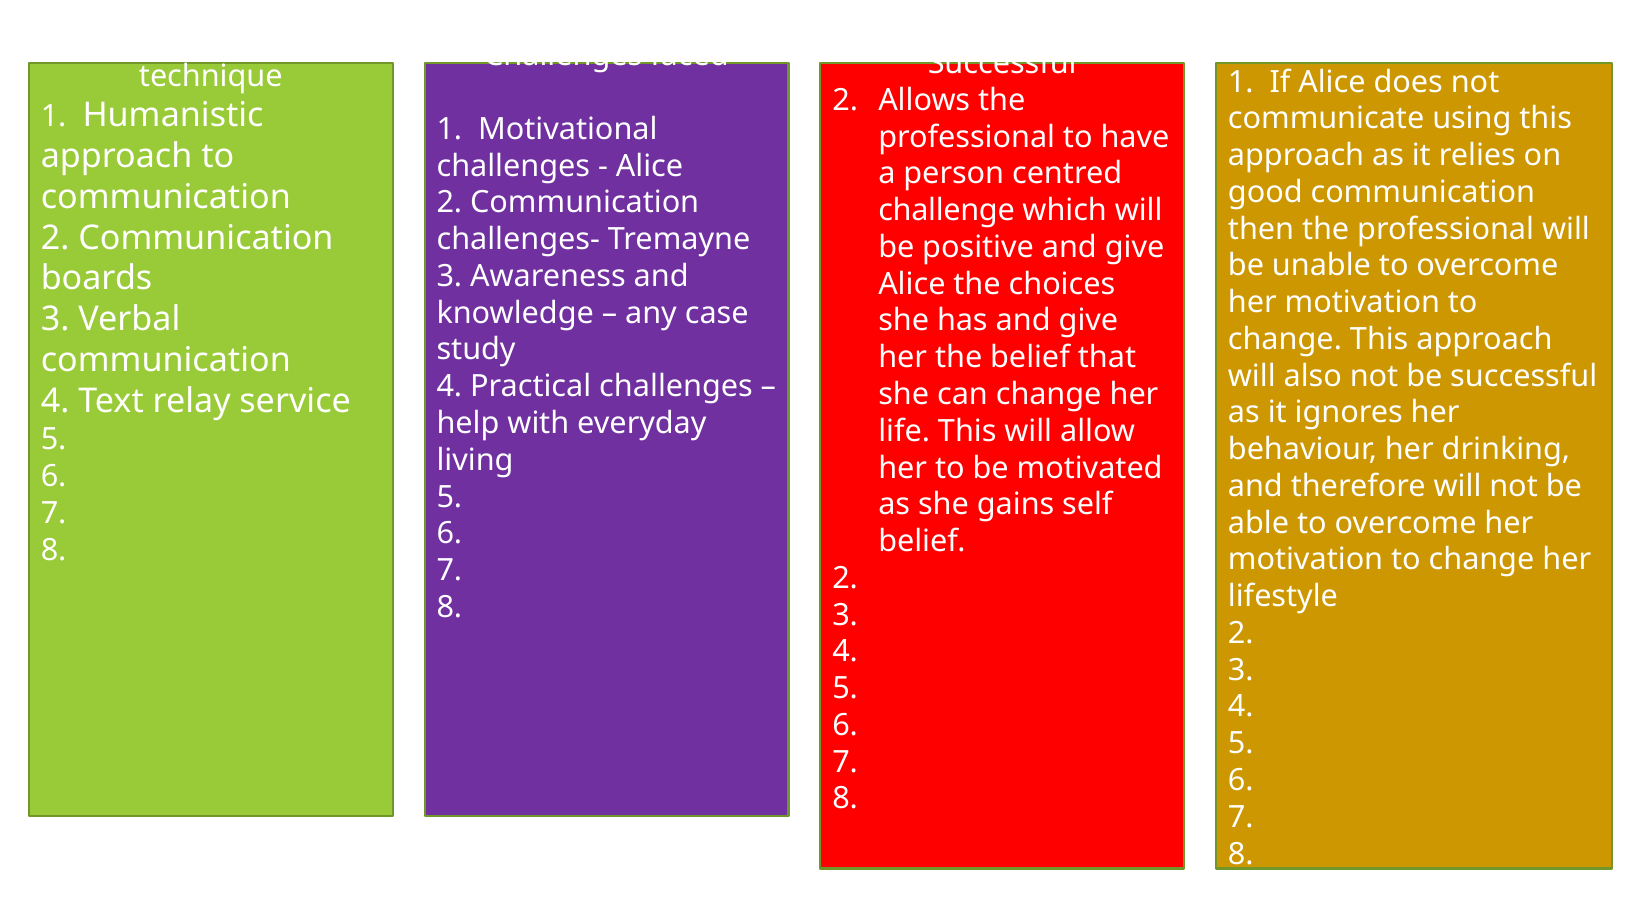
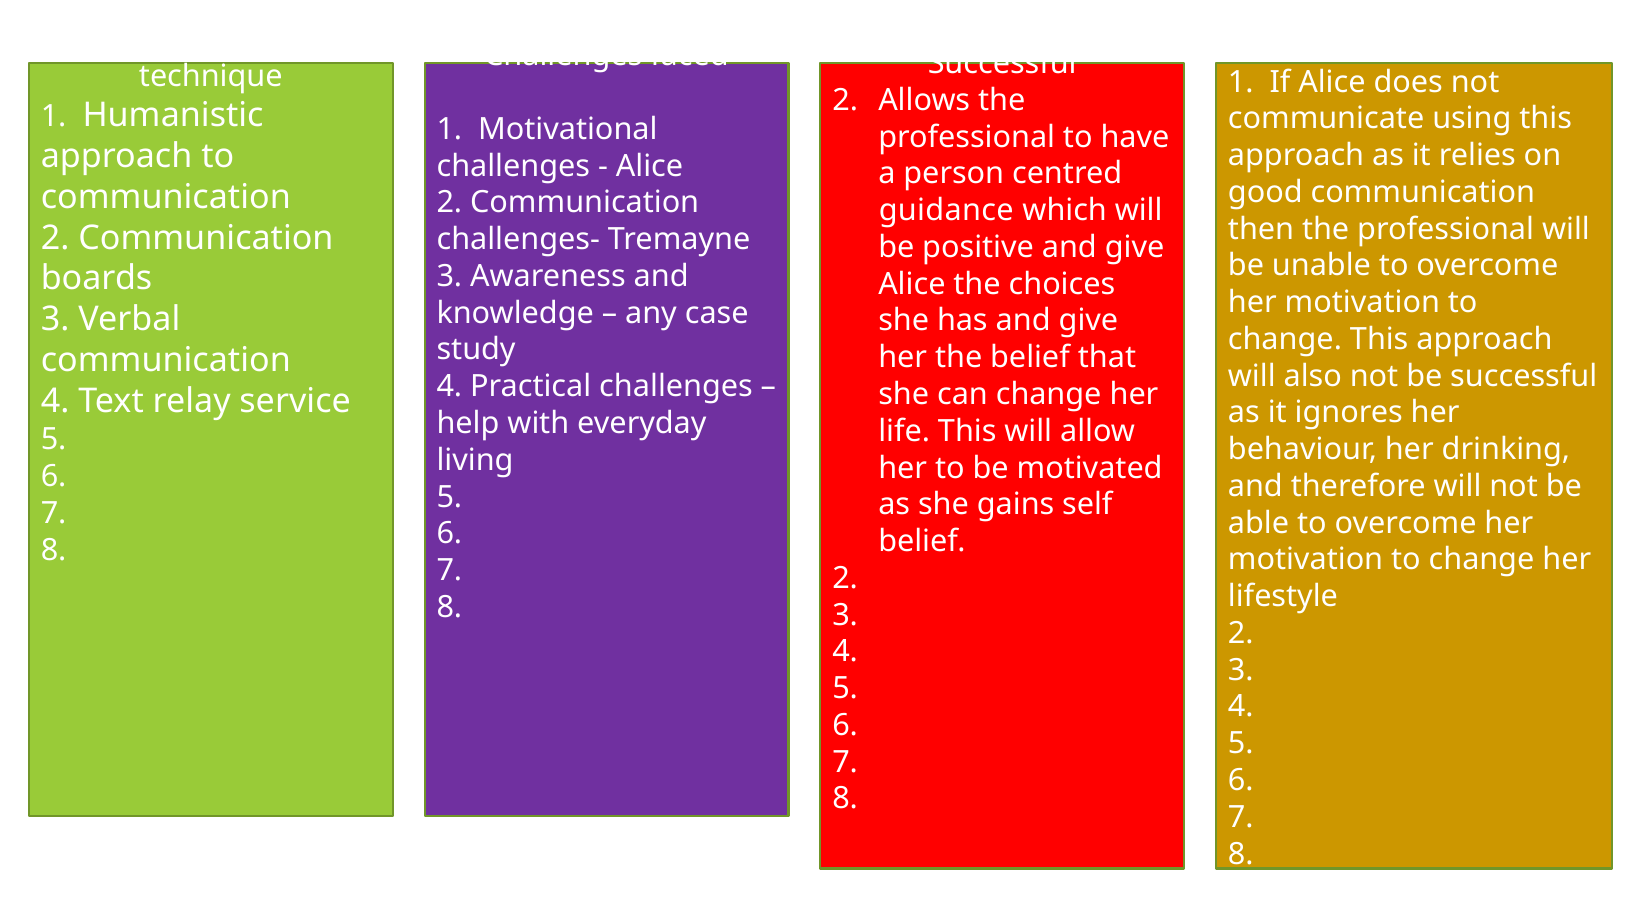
challenge: challenge -> guidance (946, 211)
